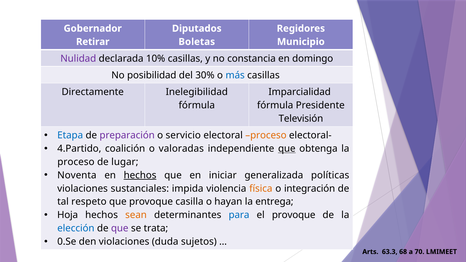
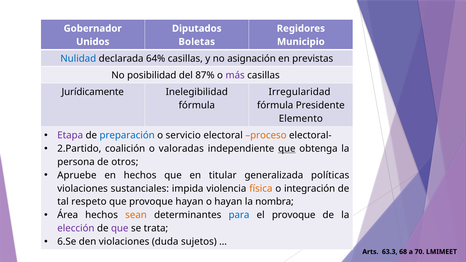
Retirar: Retirar -> Unidos (93, 42)
Nulidad colour: purple -> blue (78, 59)
10%: 10% -> 64% (156, 59)
constancia: constancia -> asignación (252, 59)
domingo: domingo -> previstas (313, 59)
30%: 30% -> 87% (205, 75)
más colour: blue -> purple (235, 75)
Directamente: Directamente -> Jurídicamente (93, 92)
Imparcialidad: Imparcialidad -> Irregularidad (300, 92)
Televisión: Televisión -> Elemento (301, 119)
Etapa colour: blue -> purple (70, 135)
preparación colour: purple -> blue (127, 135)
4.Partido: 4.Partido -> 2.Partido (79, 149)
proceso: proceso -> persona (76, 162)
lugar: lugar -> otros (125, 162)
Noventa: Noventa -> Apruebe (77, 175)
hechos underline: present -> none (140, 175)
iniciar: iniciar -> titular (223, 175)
provoque casilla: casilla -> hayan (189, 202)
entrega: entrega -> nombra (274, 202)
Hoja: Hoja -> Área (68, 215)
elección colour: blue -> purple (76, 228)
0.Se: 0.Se -> 6.Se (67, 242)
